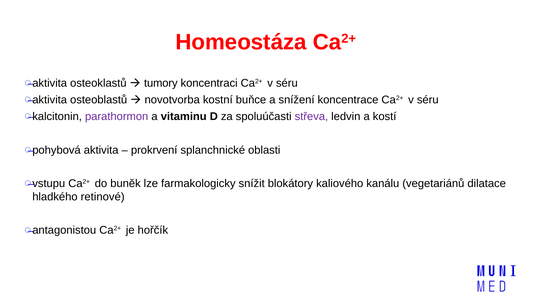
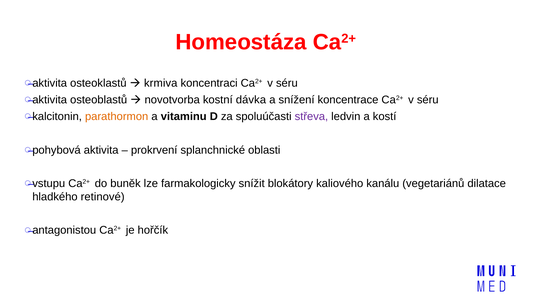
tumory: tumory -> krmiva (161, 83)
buňce: buňce -> dávka (251, 100)
parathormon colour: purple -> orange (117, 117)
